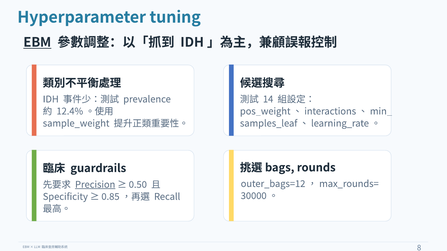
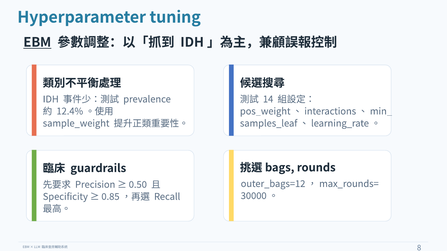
Precision underline: present -> none (95, 185)
